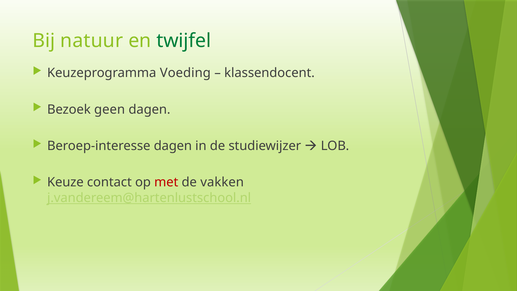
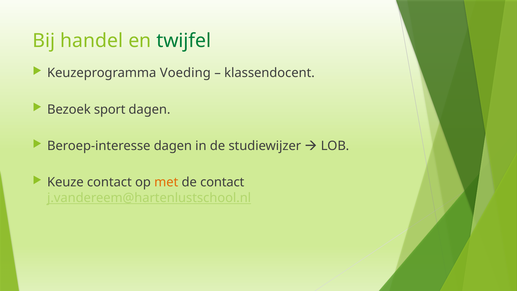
natuur: natuur -> handel (92, 41)
geen: geen -> sport (110, 109)
met colour: red -> orange (166, 182)
de vakken: vakken -> contact (222, 182)
